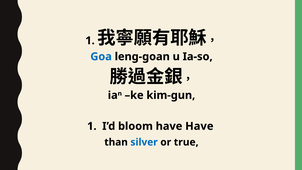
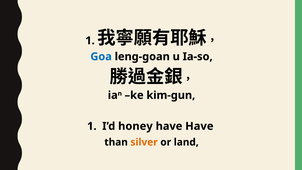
bloom: bloom -> honey (135, 126)
silver colour: blue -> orange (144, 142)
true: true -> land (186, 142)
